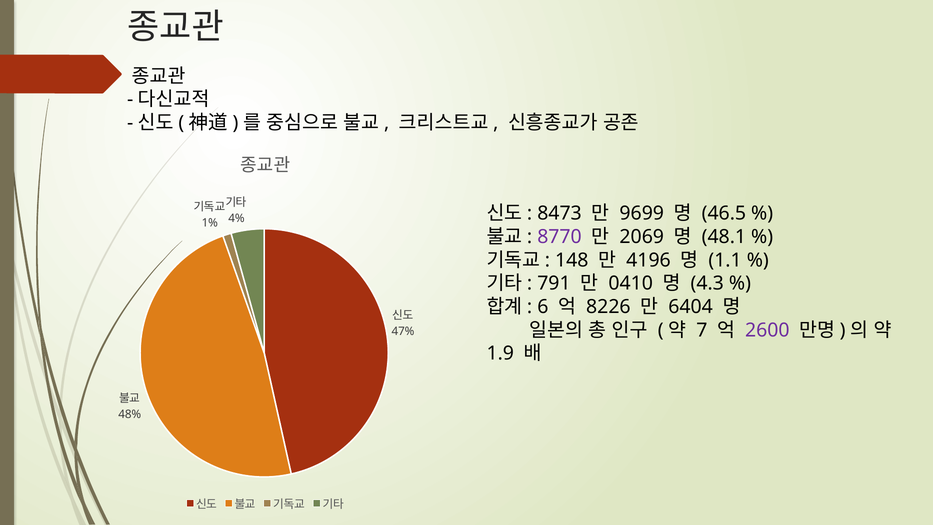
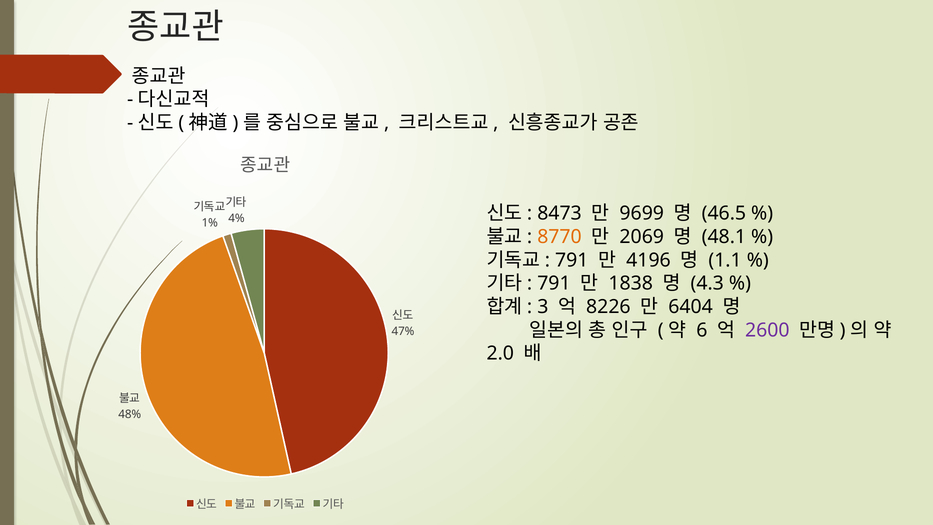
8770 colour: purple -> orange (559, 237)
148: 148 -> 791 (572, 260)
0410: 0410 -> 1838 (631, 283)
6: 6 -> 3 (543, 307)
7: 7 -> 6 (702, 330)
1.9: 1.9 -> 2.0 (500, 353)
